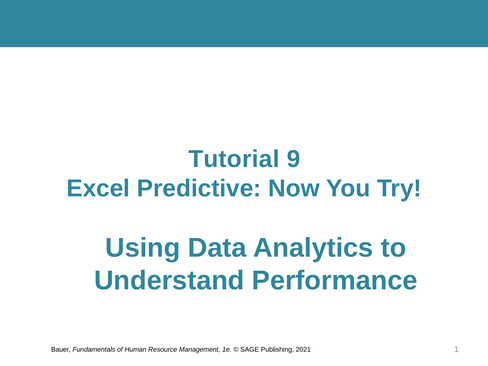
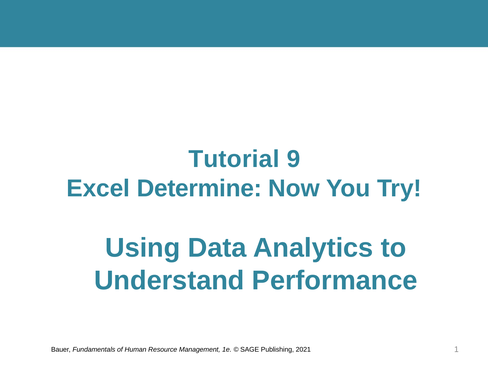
Predictive: Predictive -> Determine (199, 188)
